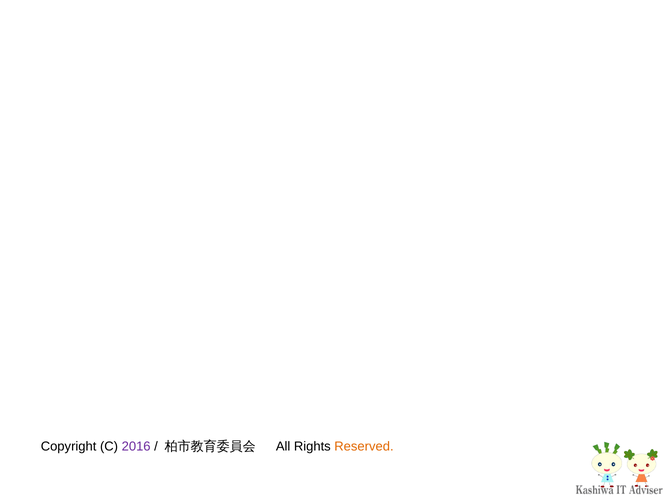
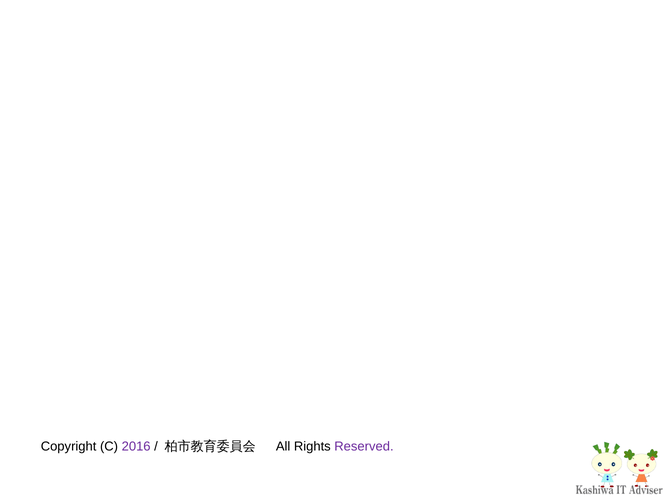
Reserved colour: orange -> purple (364, 447)
